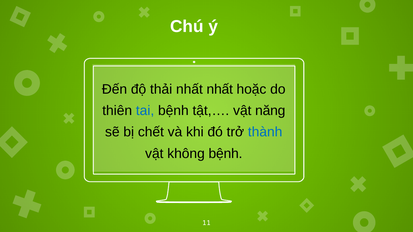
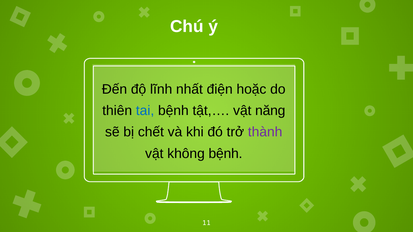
thải: thải -> lĩnh (161, 89)
nhất nhất: nhất -> điện (220, 89)
thành colour: blue -> purple (265, 132)
